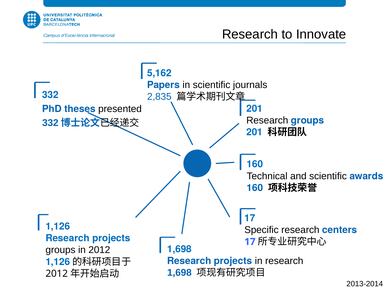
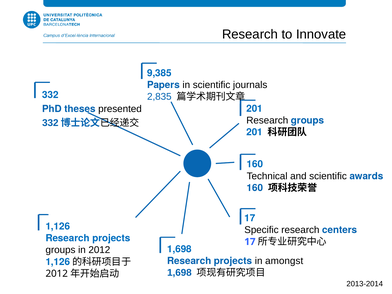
5,162: 5,162 -> 9,385 (159, 73)
in research: research -> amongst (284, 261)
